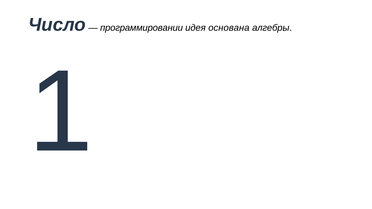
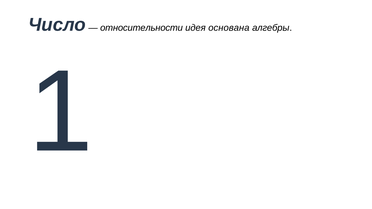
программировании: программировании -> относительности (142, 28)
